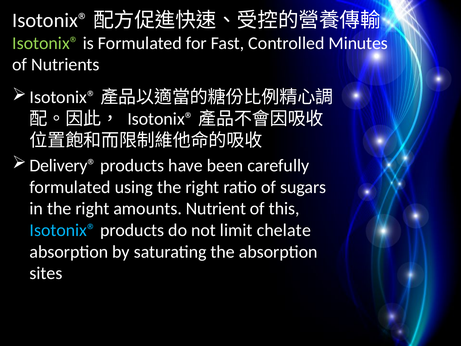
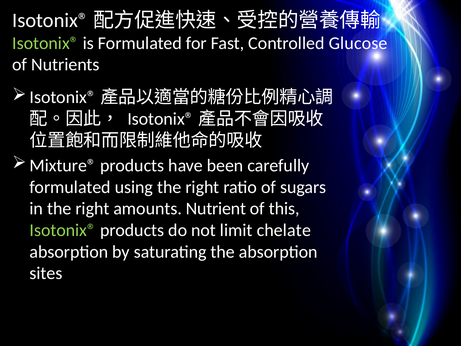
Minutes: Minutes -> Glucose (358, 43)
Delivery®: Delivery® -> Mixture® (63, 165)
Isotonix® colour: light blue -> light green (63, 230)
